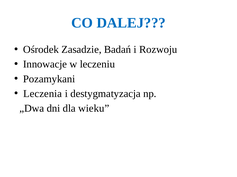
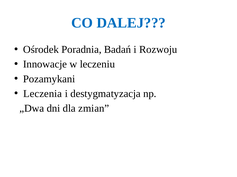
Zasadzie: Zasadzie -> Poradnia (81, 50)
wieku: wieku -> zmian (94, 109)
